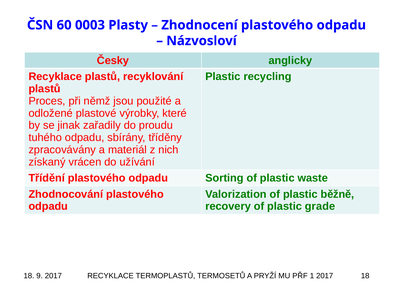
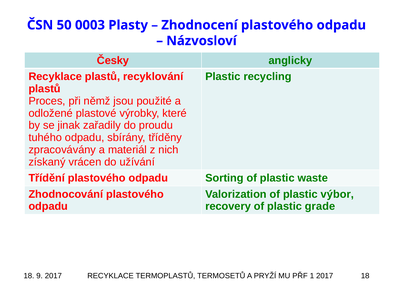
60: 60 -> 50 (64, 25)
běžně: běžně -> výbor (337, 194)
